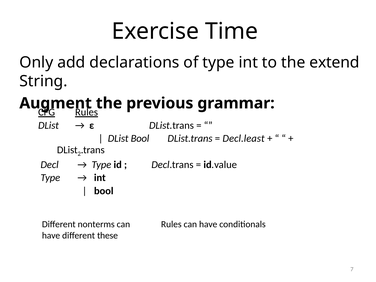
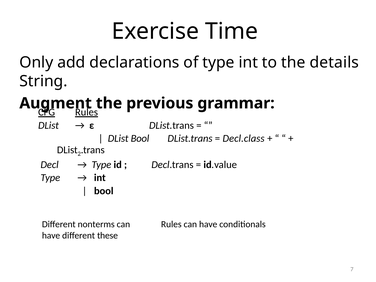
extend: extend -> details (334, 62)
Decl.least: Decl.least -> Decl.class (244, 139)
